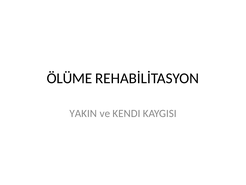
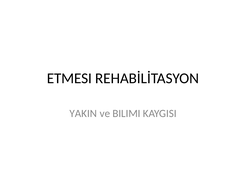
ÖLÜME: ÖLÜME -> ETMESI (69, 78)
KENDI: KENDI -> BILIMI (127, 113)
